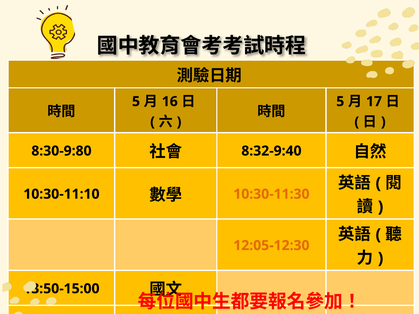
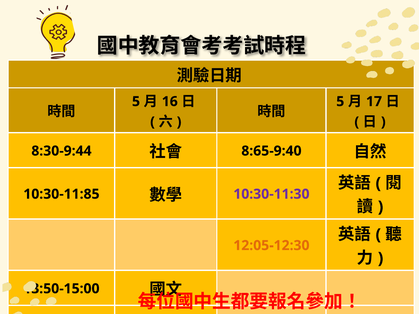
8:30-9:80: 8:30-9:80 -> 8:30-9:44 (61, 151)
8:32-9:40: 8:32-9:40 -> 8:65-9:40 (271, 151)
10:30-11:10: 10:30-11:10 -> 10:30-11:85 (61, 194)
10:30-11:30 colour: orange -> purple (271, 194)
